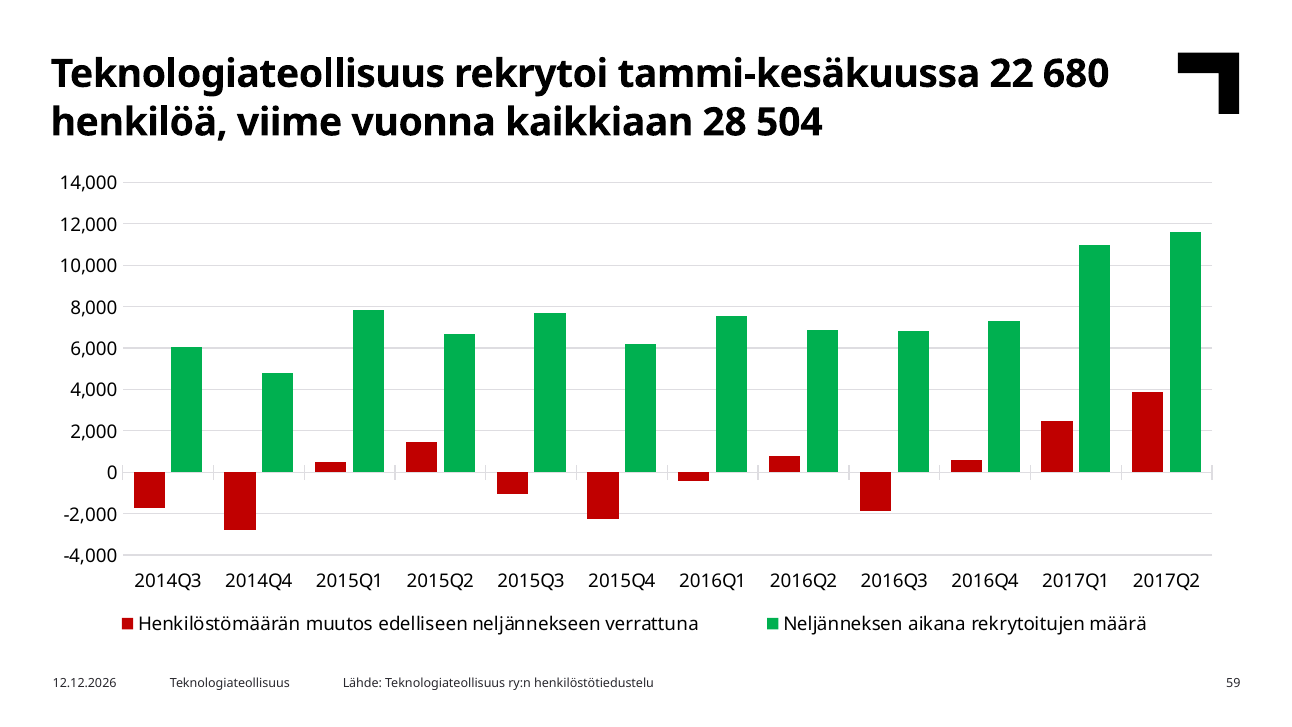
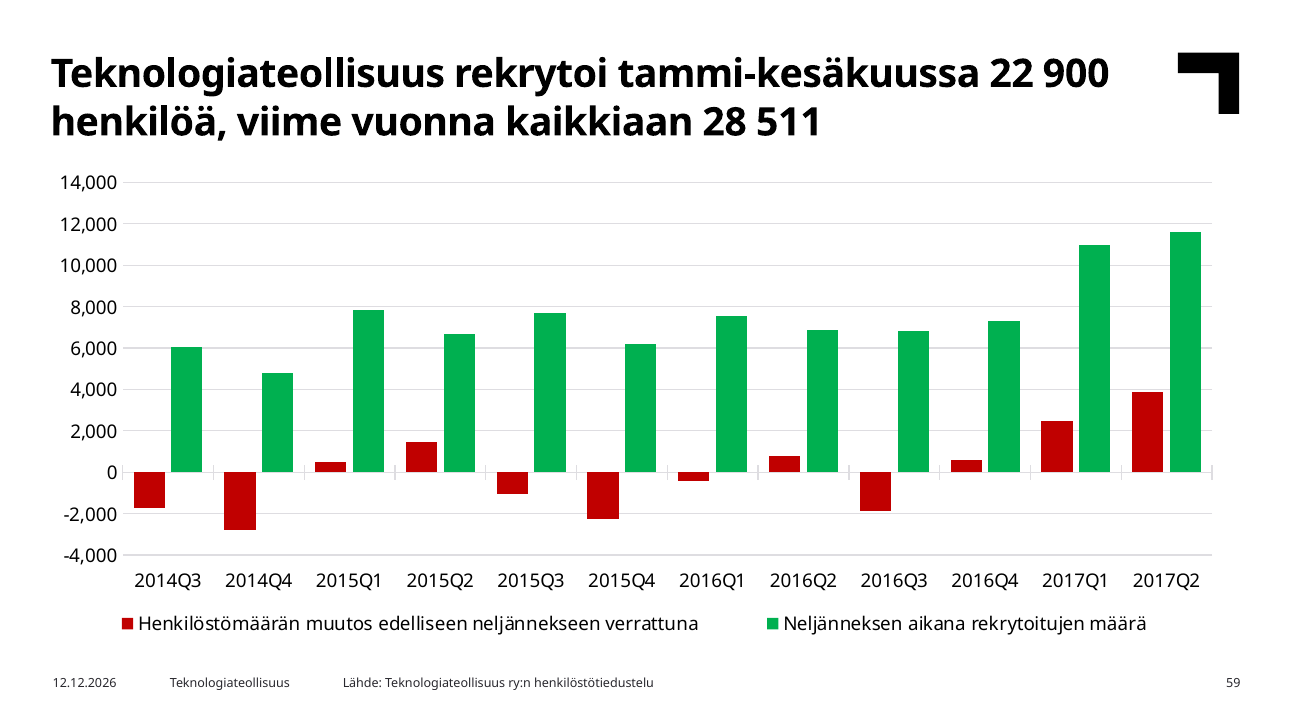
680: 680 -> 900 (1076, 74)
504: 504 -> 511 (789, 122)
